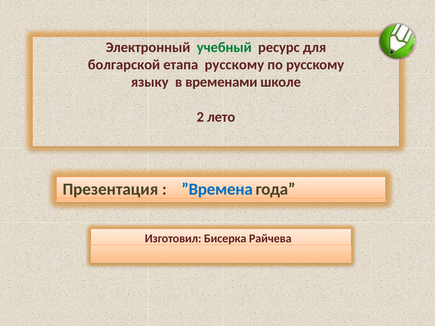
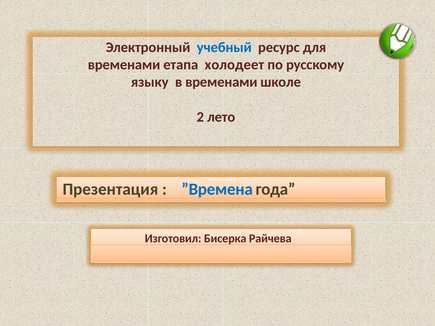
учебный colour: green -> blue (224, 47)
болгарской: болгарской -> временами (124, 65)
етапа русскому: русскому -> холодеет (234, 65)
